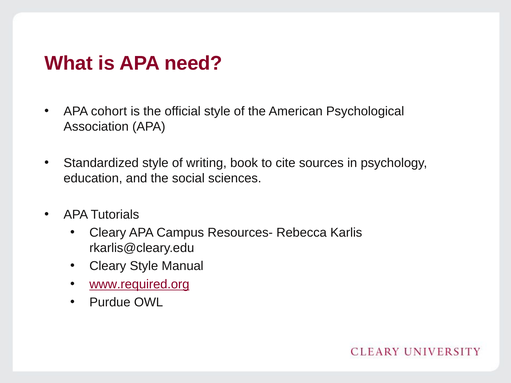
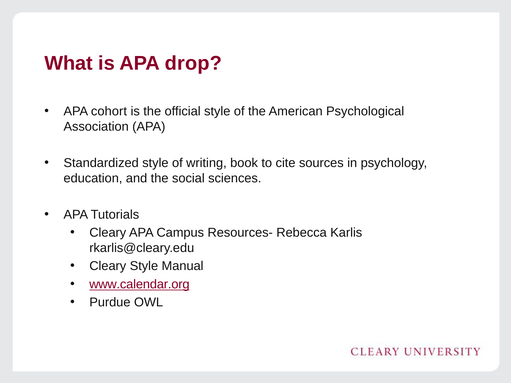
need: need -> drop (193, 63)
www.required.org: www.required.org -> www.calendar.org (139, 284)
